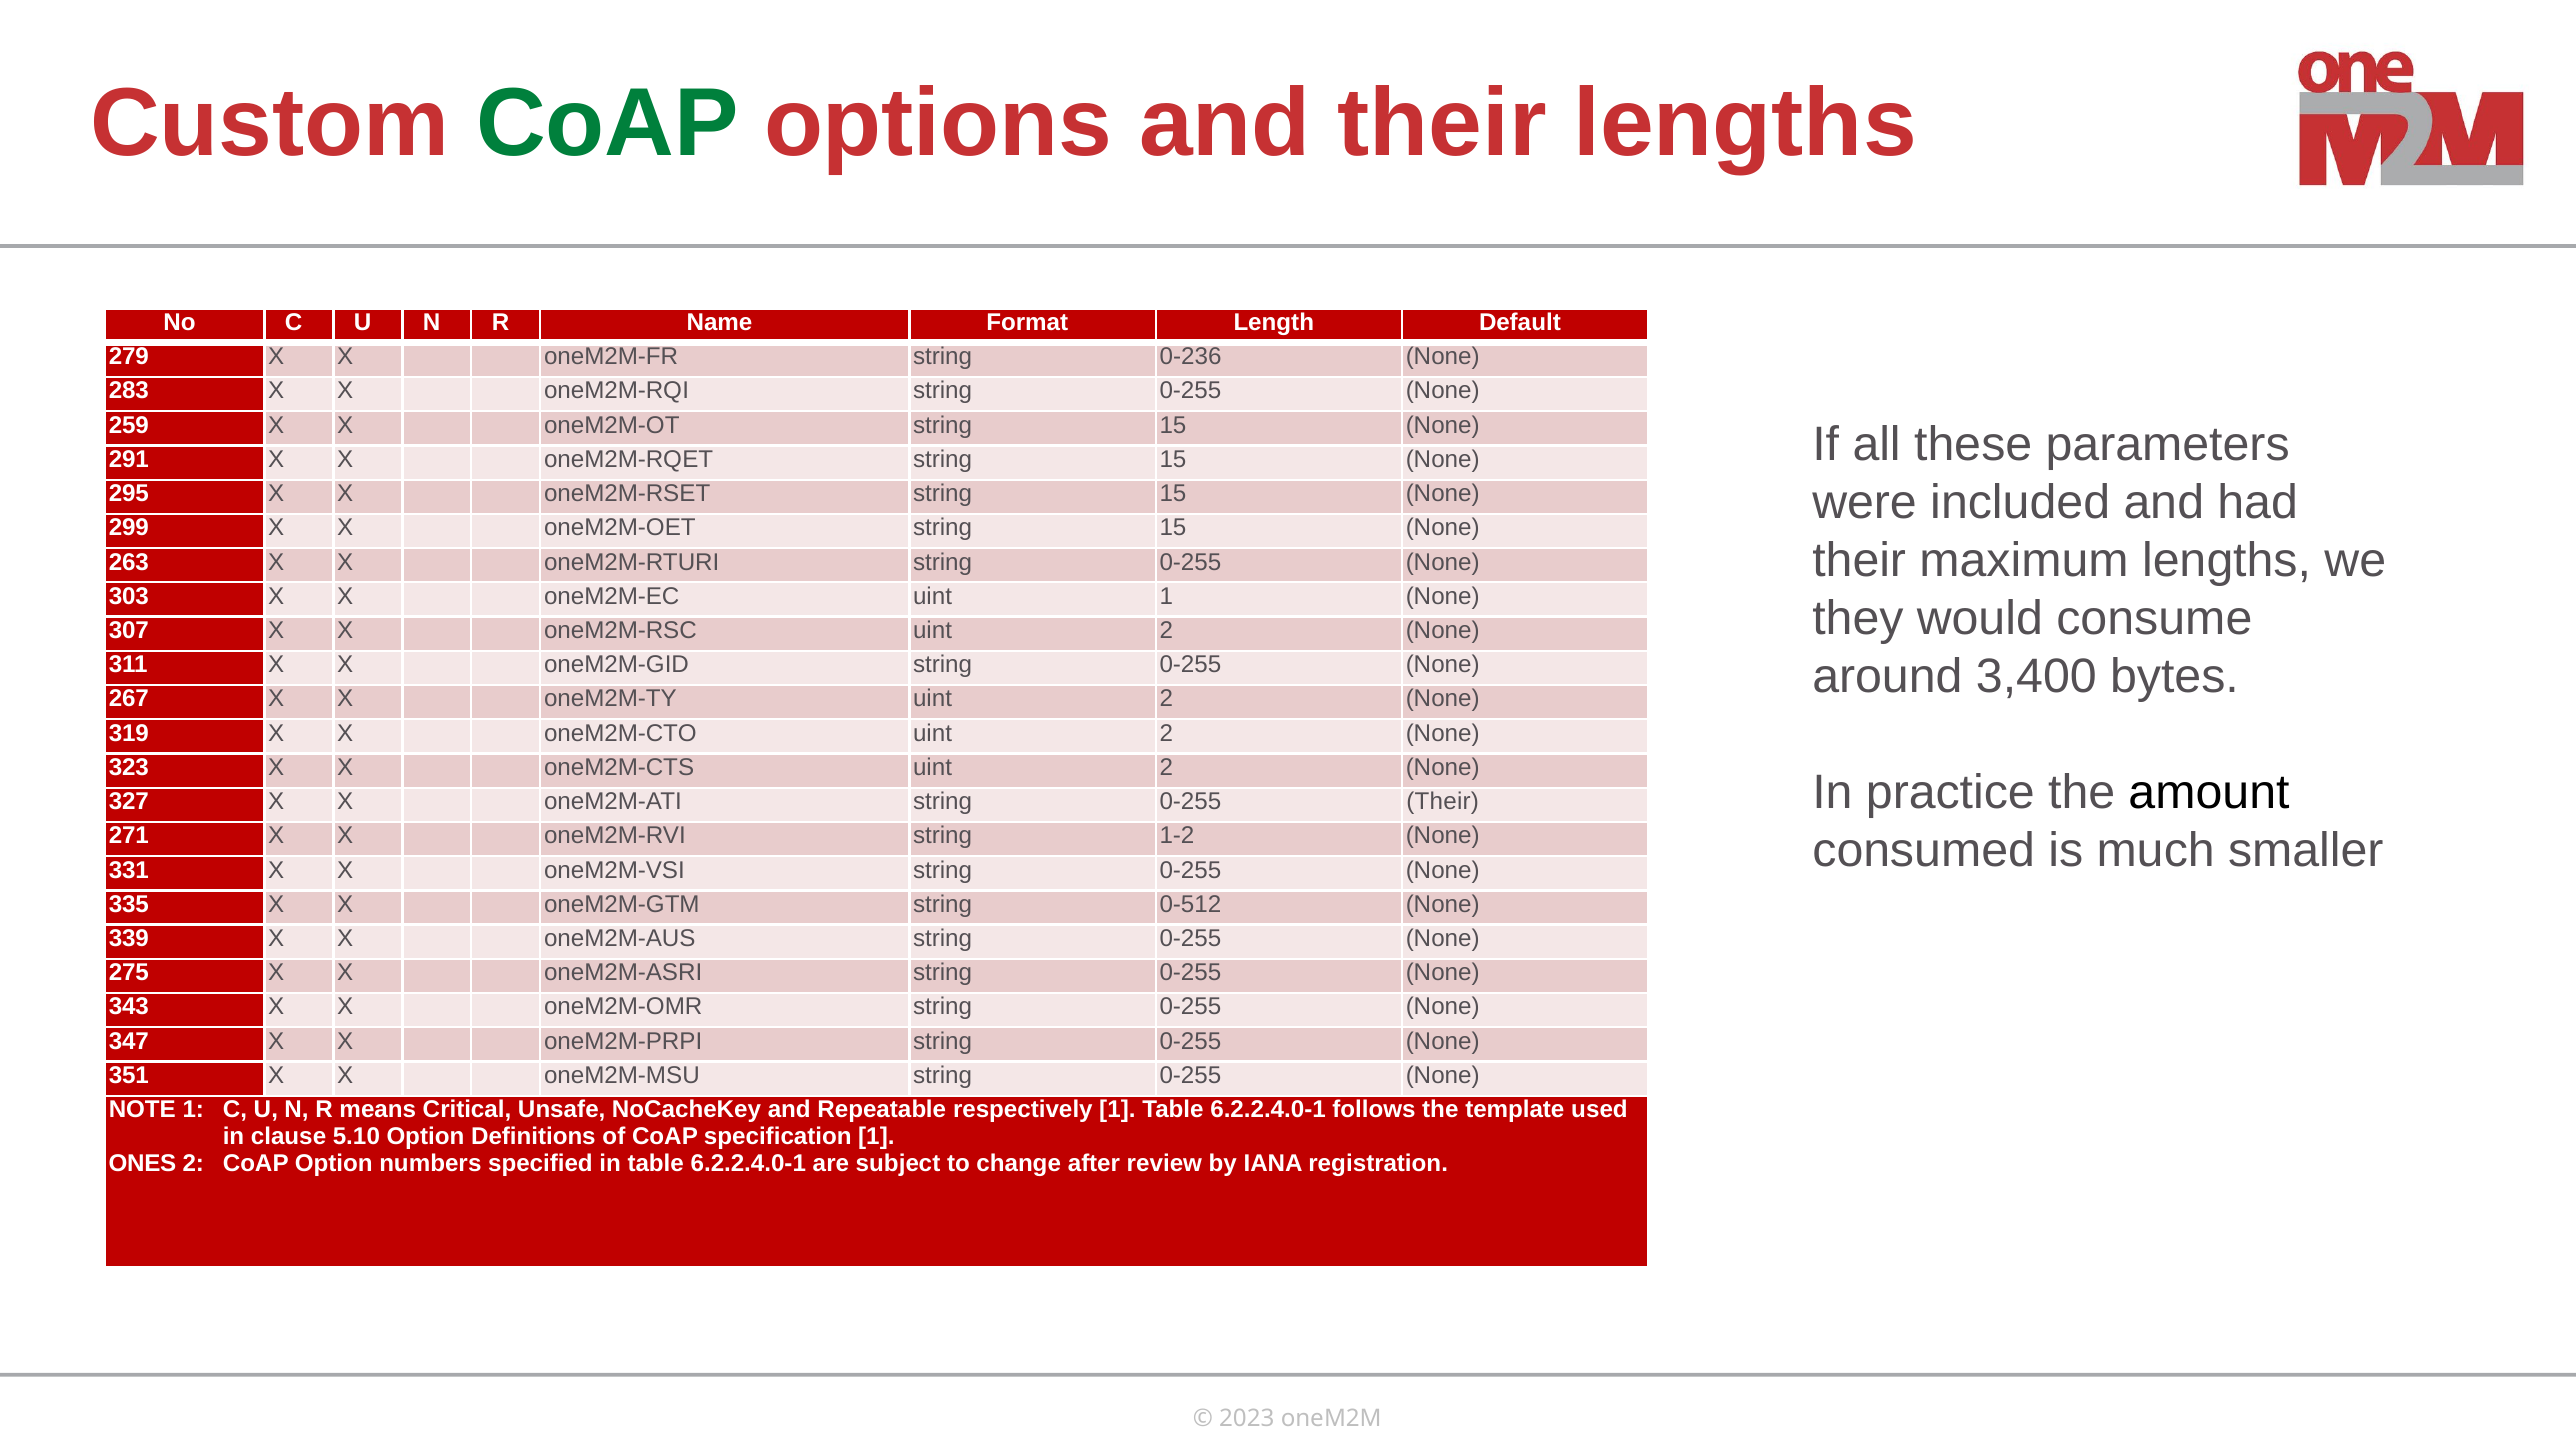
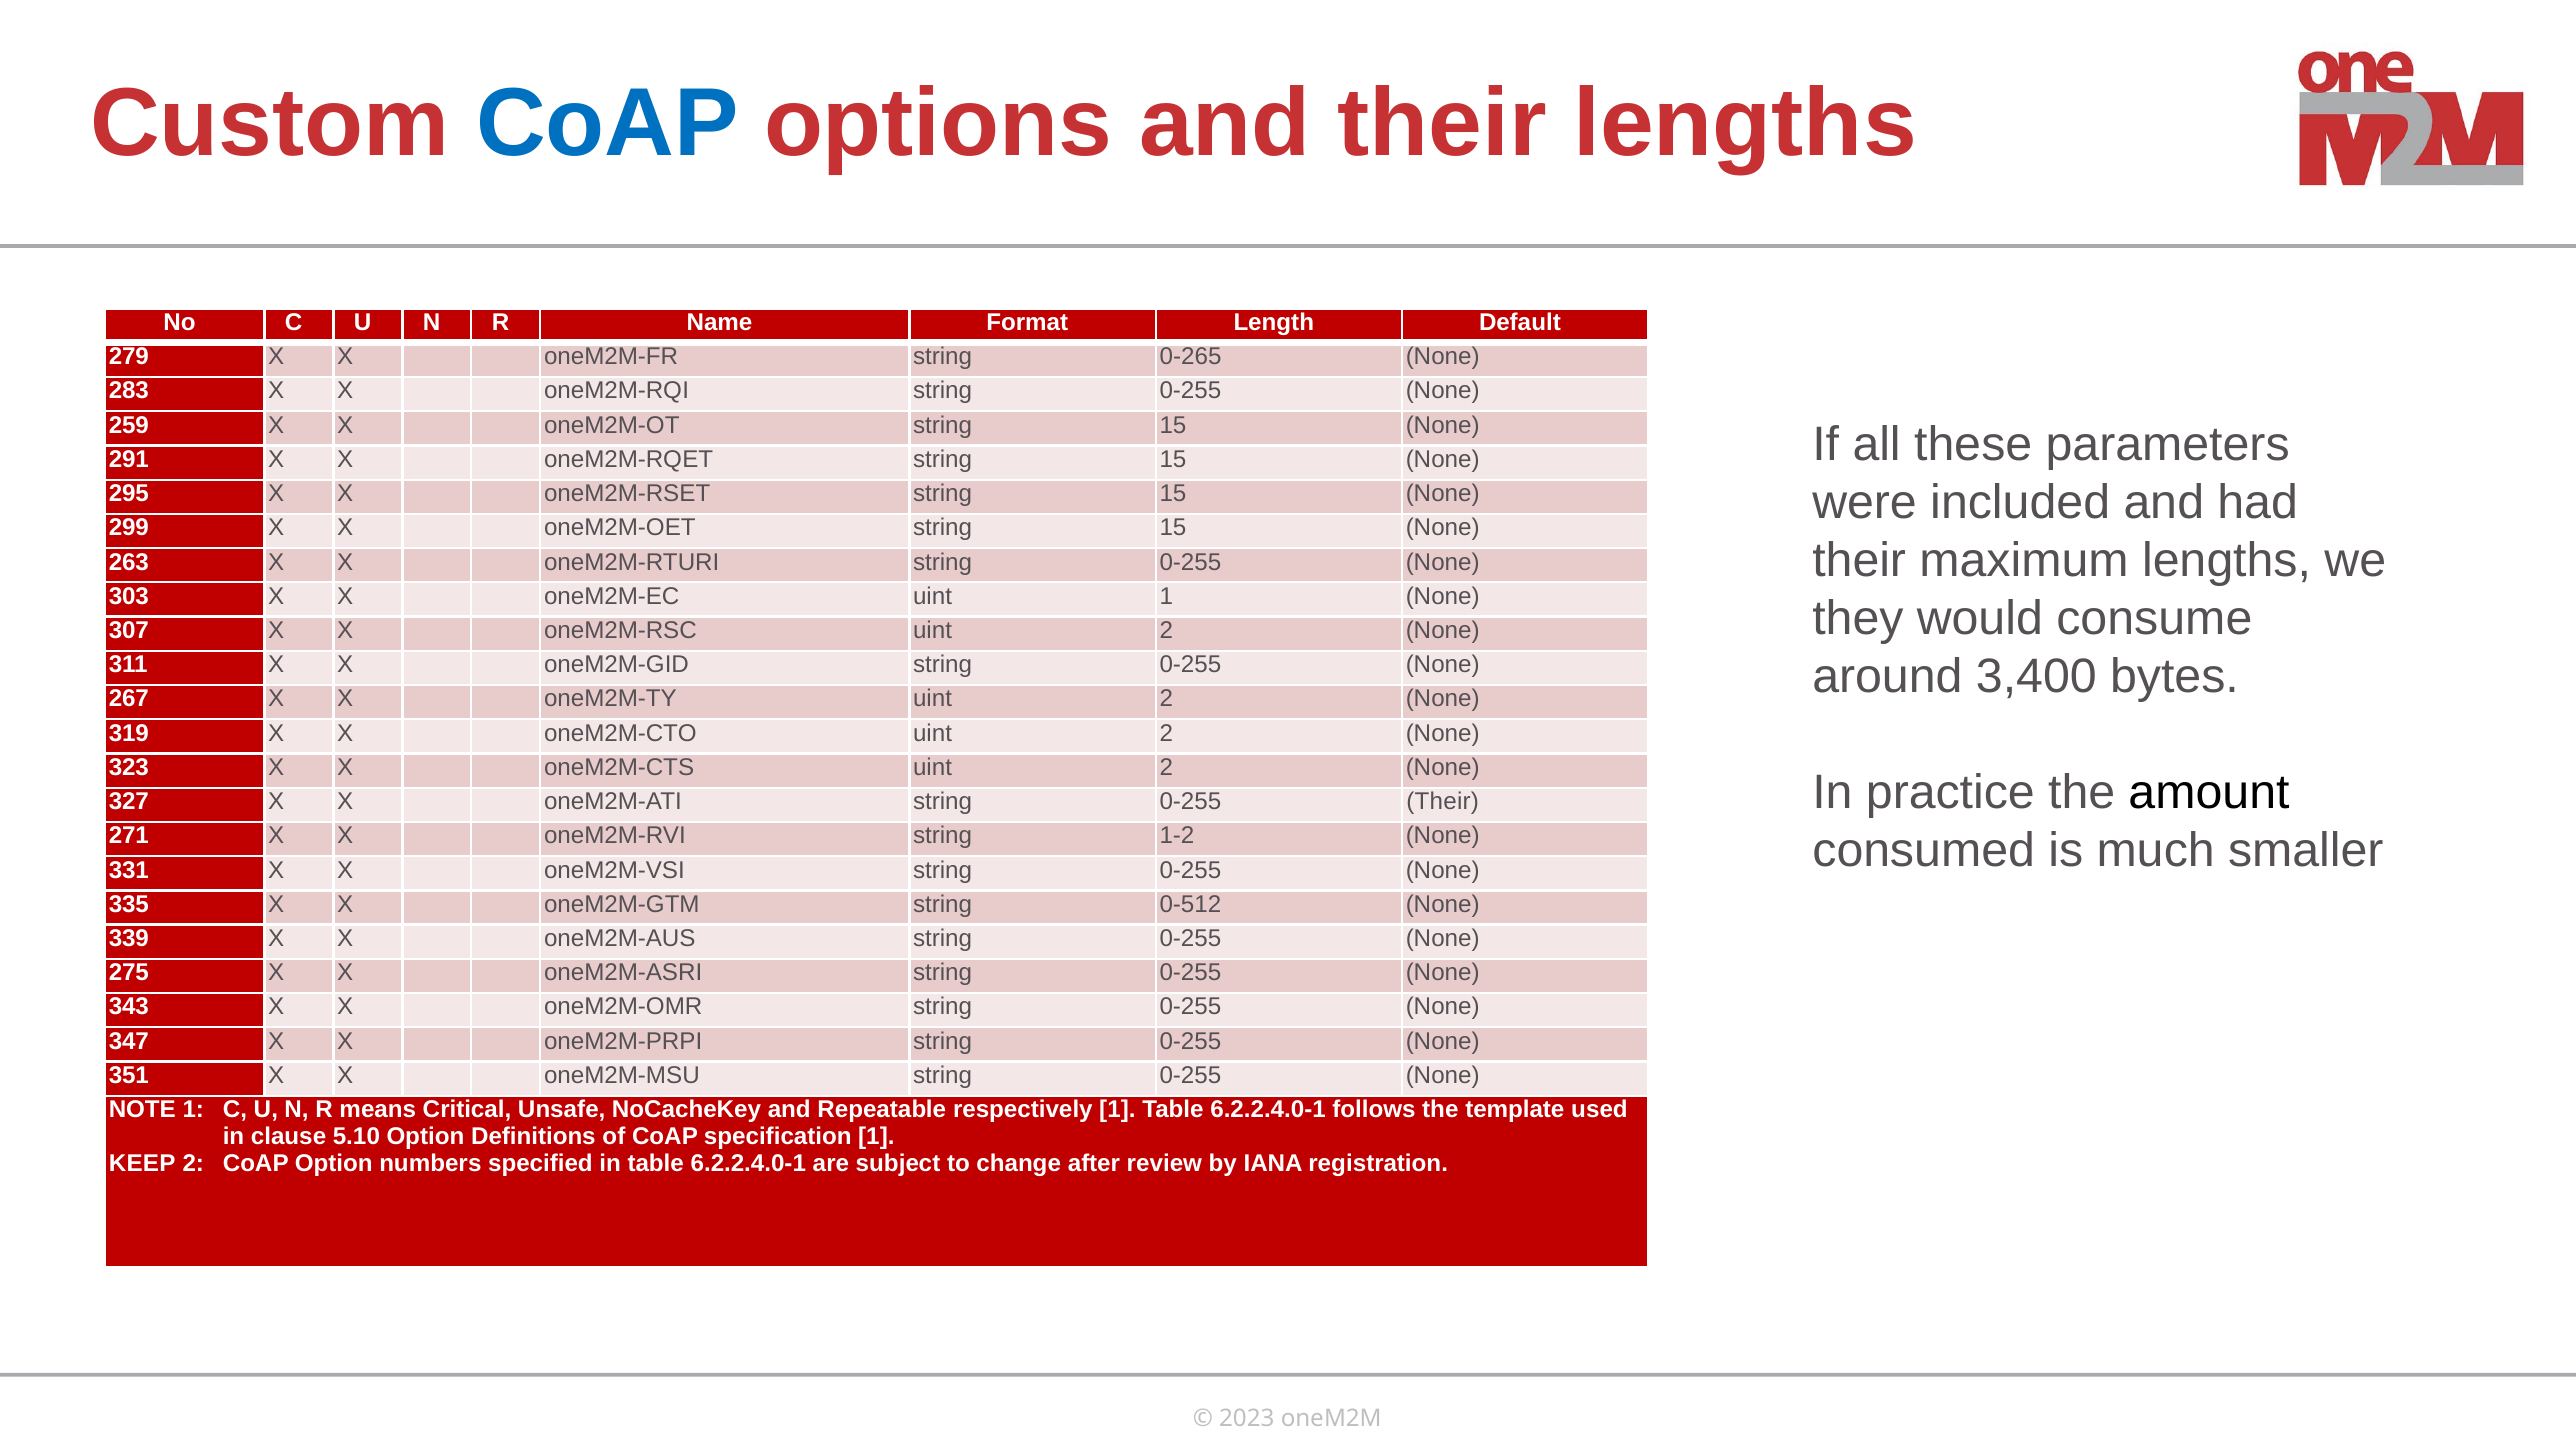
CoAP colour: green -> blue (608, 123)
0-236: 0-236 -> 0-265 (1191, 357)
ONES: ONES -> KEEP (142, 1164)
